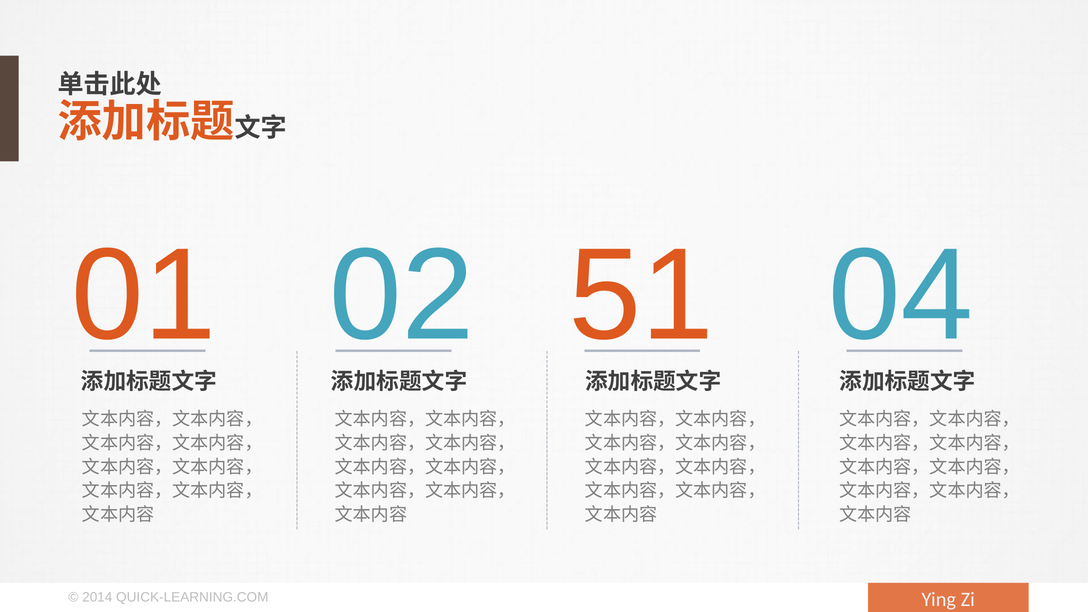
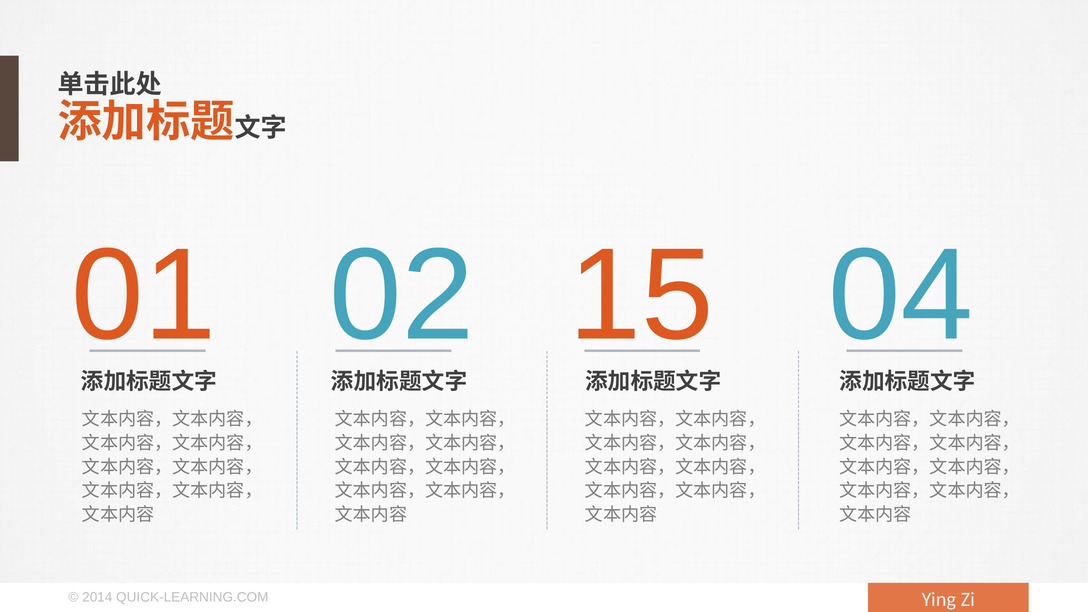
51: 51 -> 15 (641, 296)
